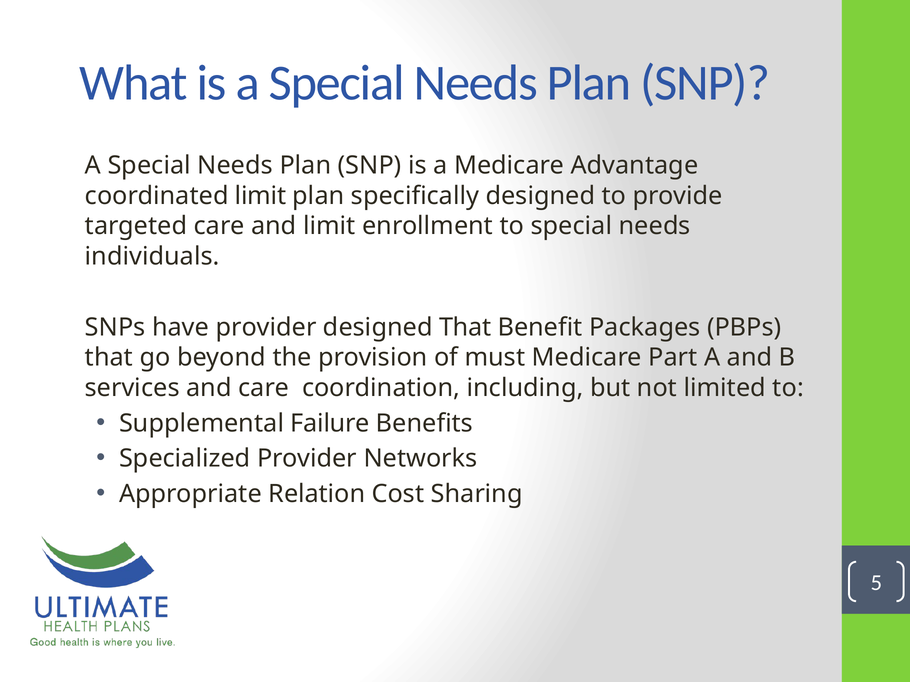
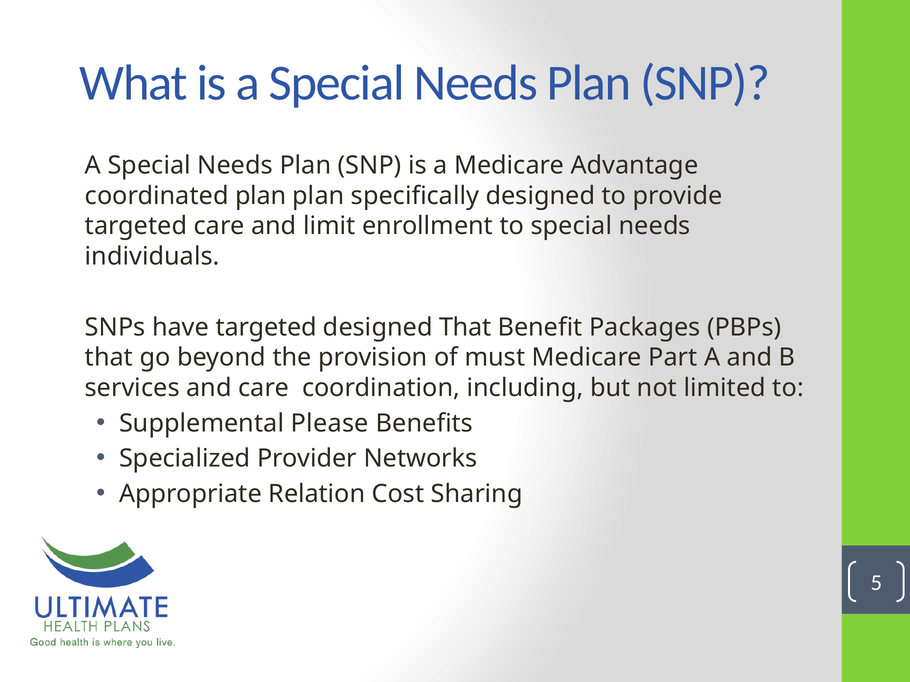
coordinated limit: limit -> plan (261, 196)
have provider: provider -> targeted (266, 327)
Failure: Failure -> Please (330, 424)
